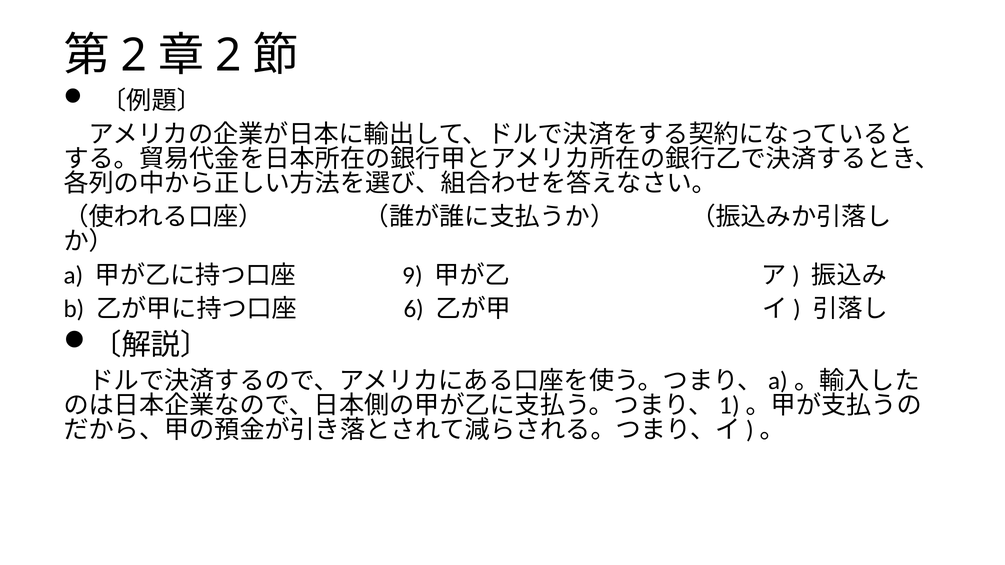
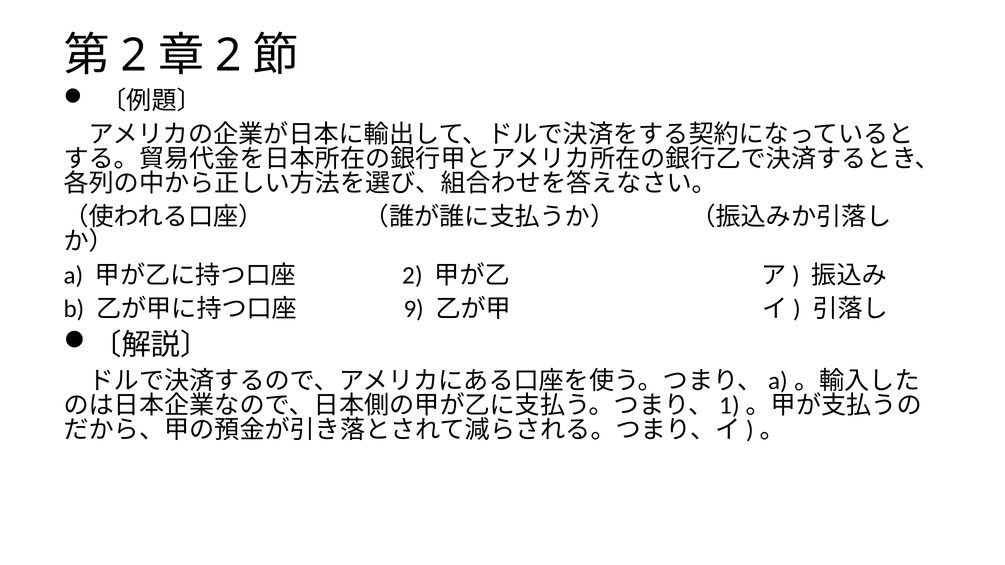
9: 9 -> 2 (413, 276)
6: 6 -> 9 (414, 309)
